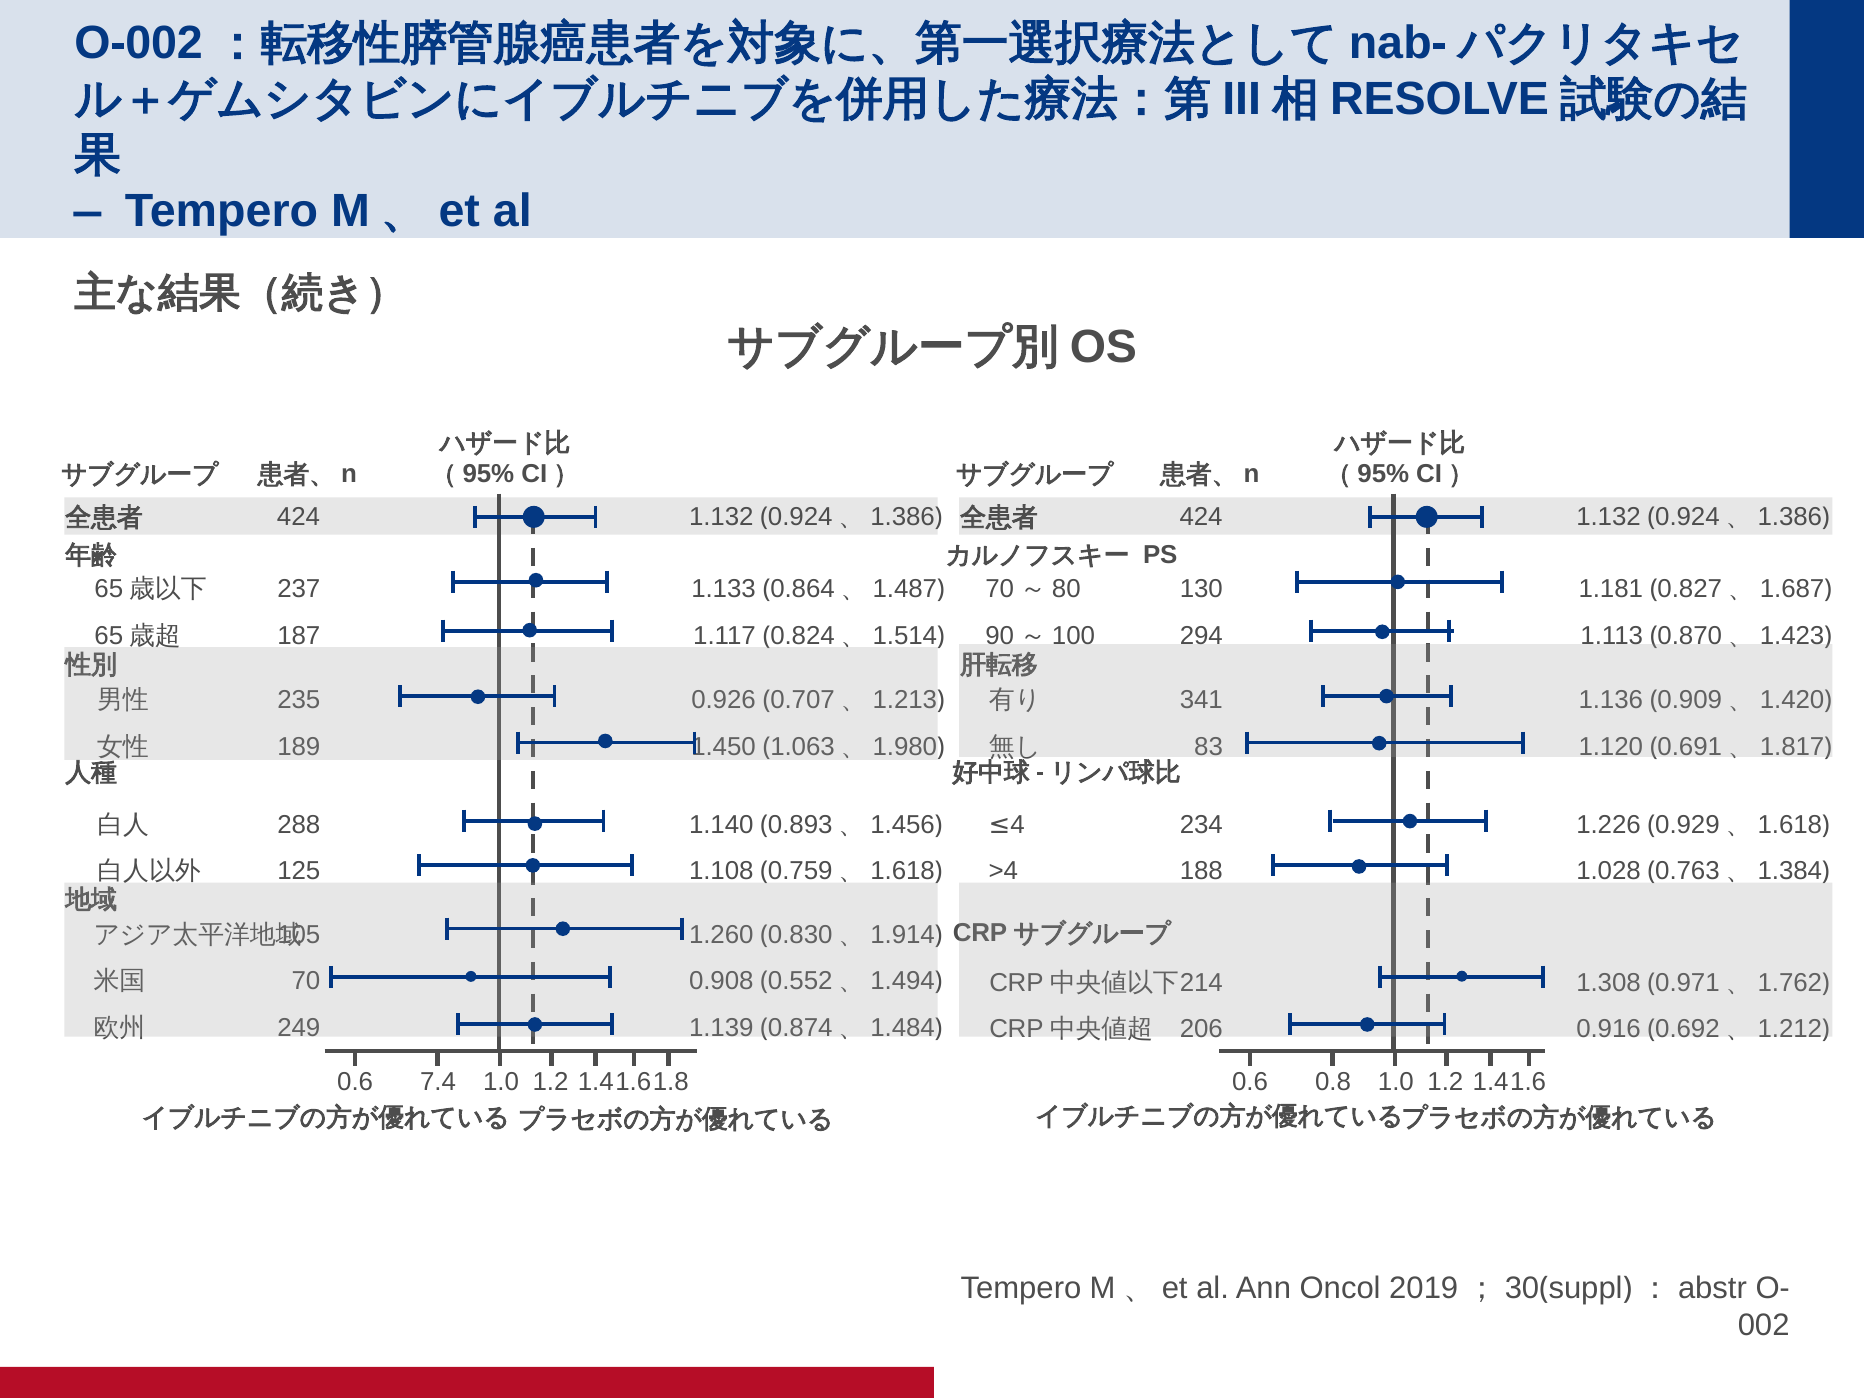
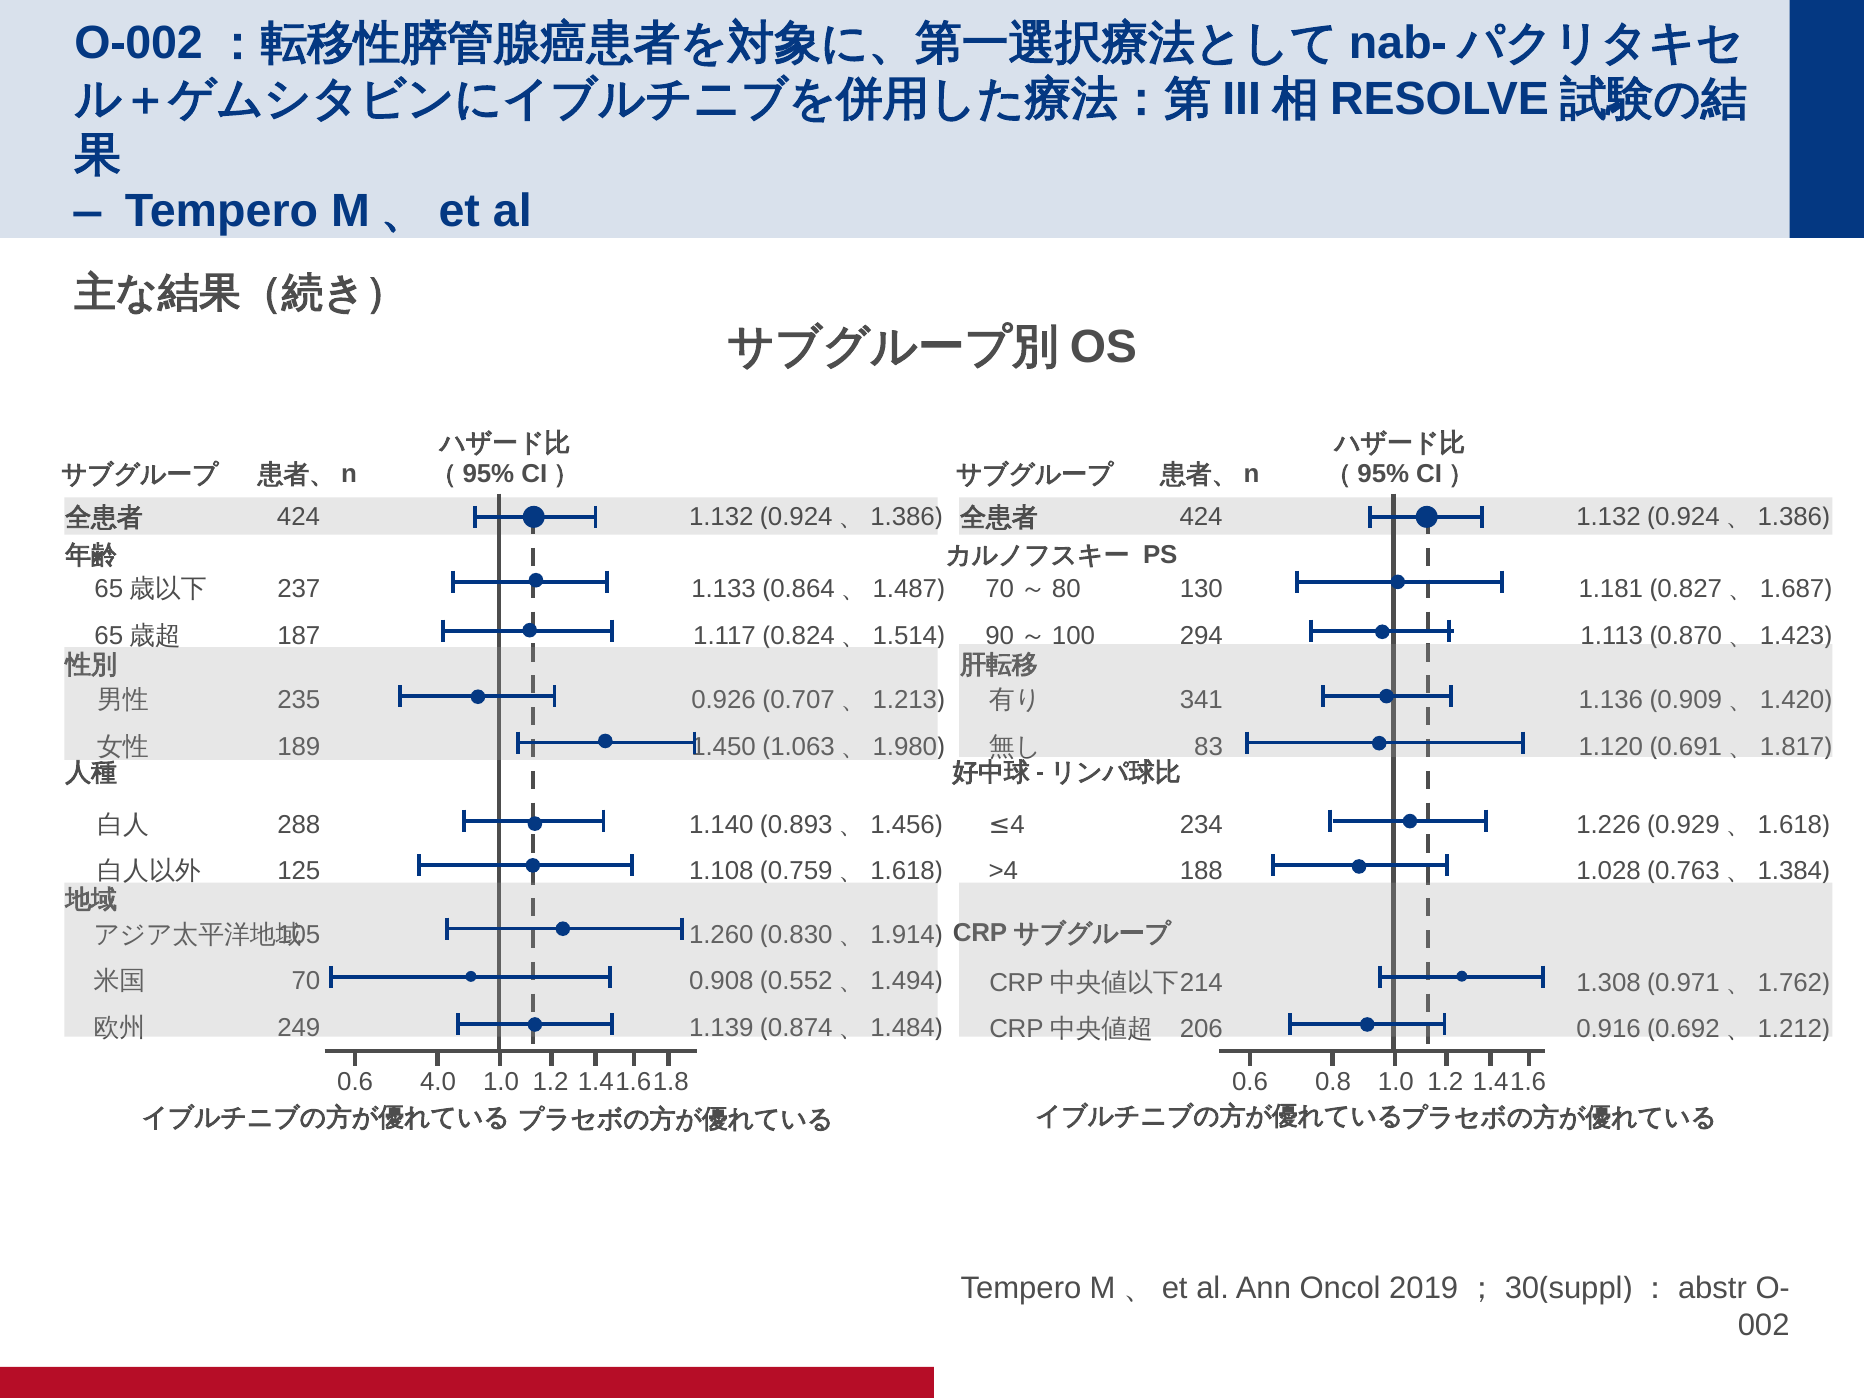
7.4: 7.4 -> 4.0 (438, 1082)
